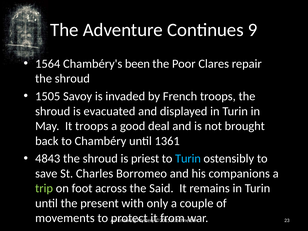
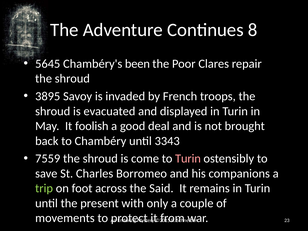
9: 9 -> 8 (253, 30)
1564: 1564 -> 5645 (48, 64)
1505: 1505 -> 3895 (48, 96)
It troops: troops -> foolish (92, 126)
1361: 1361 -> 3343 (167, 141)
4843: 4843 -> 7559 (48, 159)
priest: priest -> come (145, 159)
Turin colour: light blue -> pink (188, 159)
